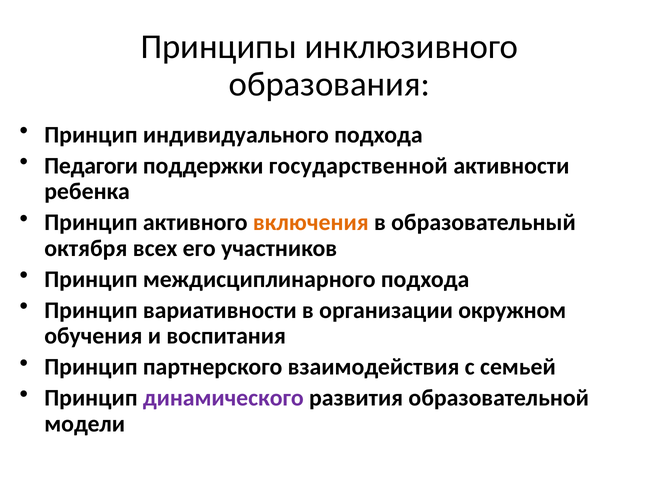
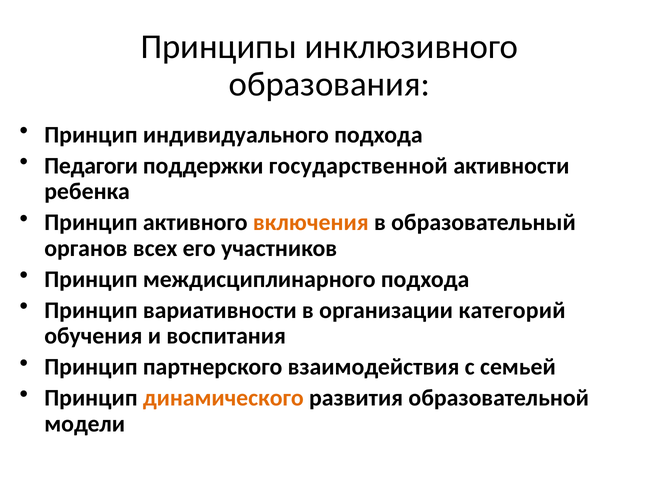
октября: октября -> органов (86, 248)
окружном: окружном -> категорий (512, 310)
динамического colour: purple -> orange (223, 397)
